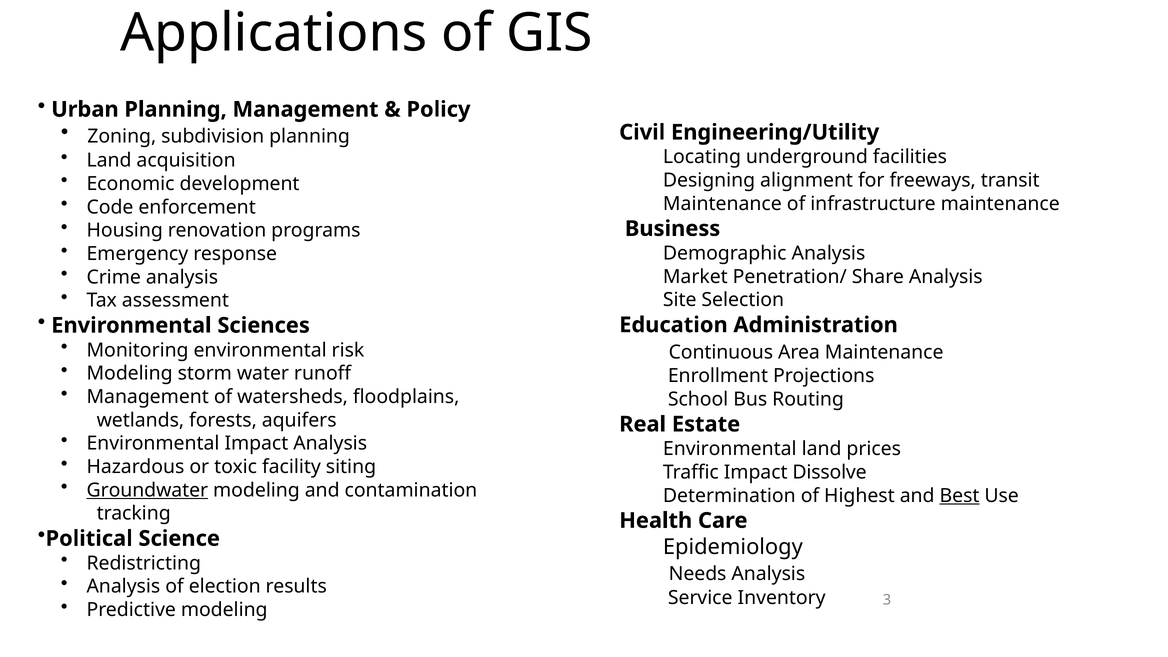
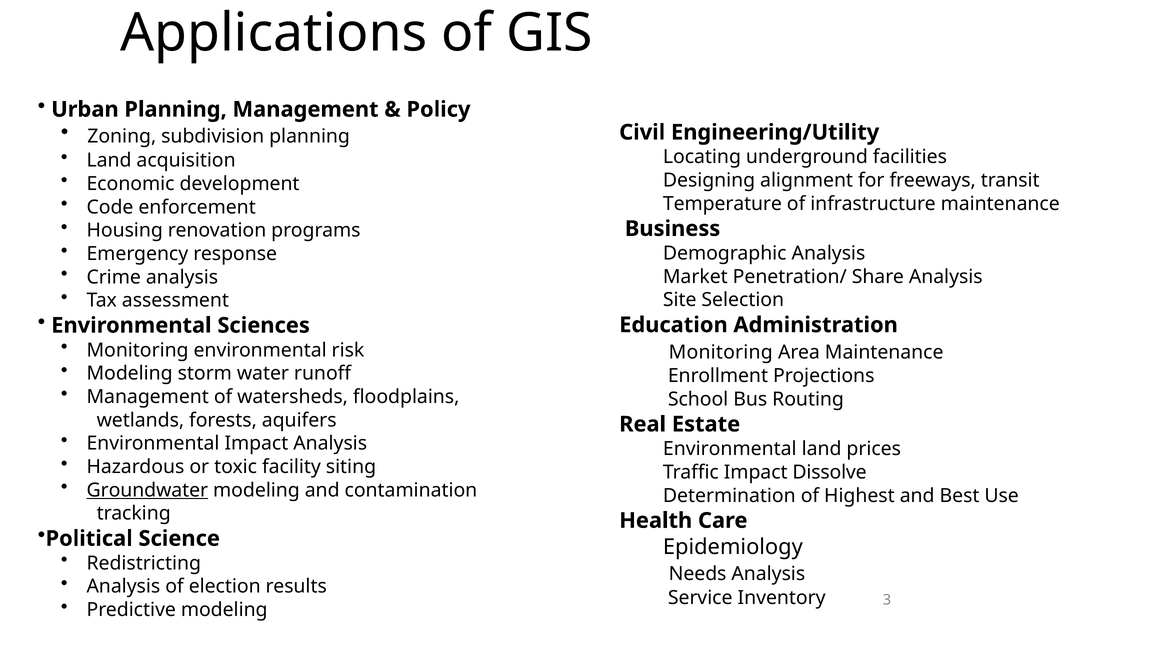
Maintenance: Maintenance -> Temperature (722, 204)
Continuous: Continuous -> Monitoring (721, 352)
Best underline: present -> none (960, 496)
